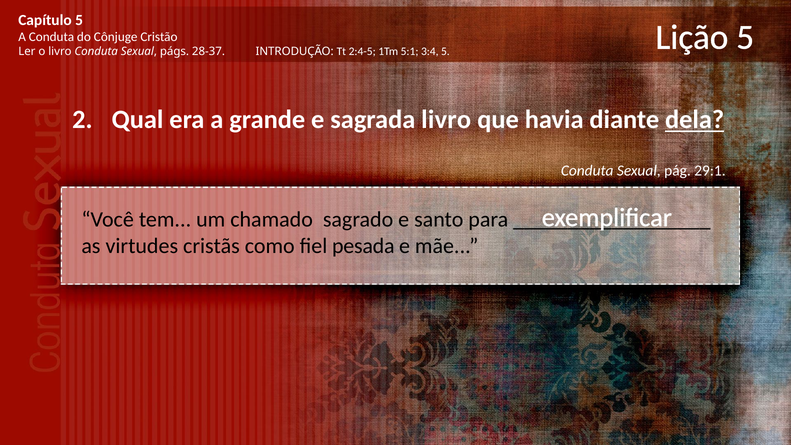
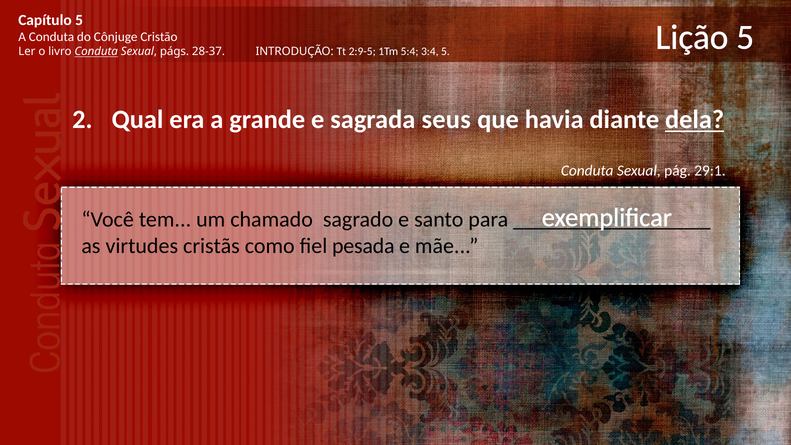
Conduta underline: none -> present (96, 52)
2:4-5: 2:4-5 -> 2:9-5 (362, 52)
5:1: 5:1 -> 5:4 (410, 52)
sagrada livro: livro -> seus (446, 120)
